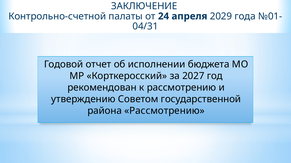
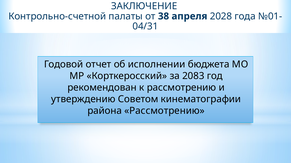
24: 24 -> 38 (164, 16)
2029: 2029 -> 2028 (221, 16)
2027: 2027 -> 2083 (193, 76)
государственной: государственной -> кинематографии (201, 99)
